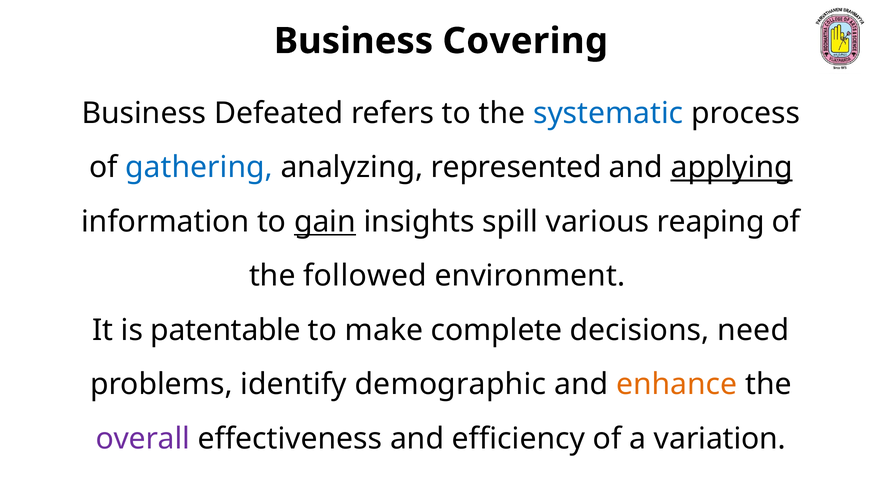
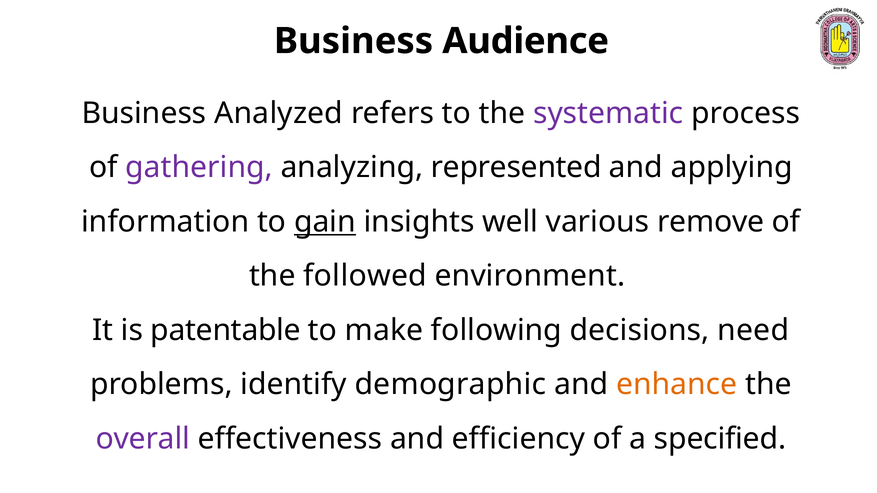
Covering: Covering -> Audience (526, 41)
Defeated: Defeated -> Analyzed (279, 113)
systematic colour: blue -> purple (608, 113)
gathering colour: blue -> purple (199, 168)
applying underline: present -> none (732, 168)
spill: spill -> well (510, 222)
reaping: reaping -> remove (711, 222)
complete: complete -> following (496, 330)
variation: variation -> specified (720, 439)
